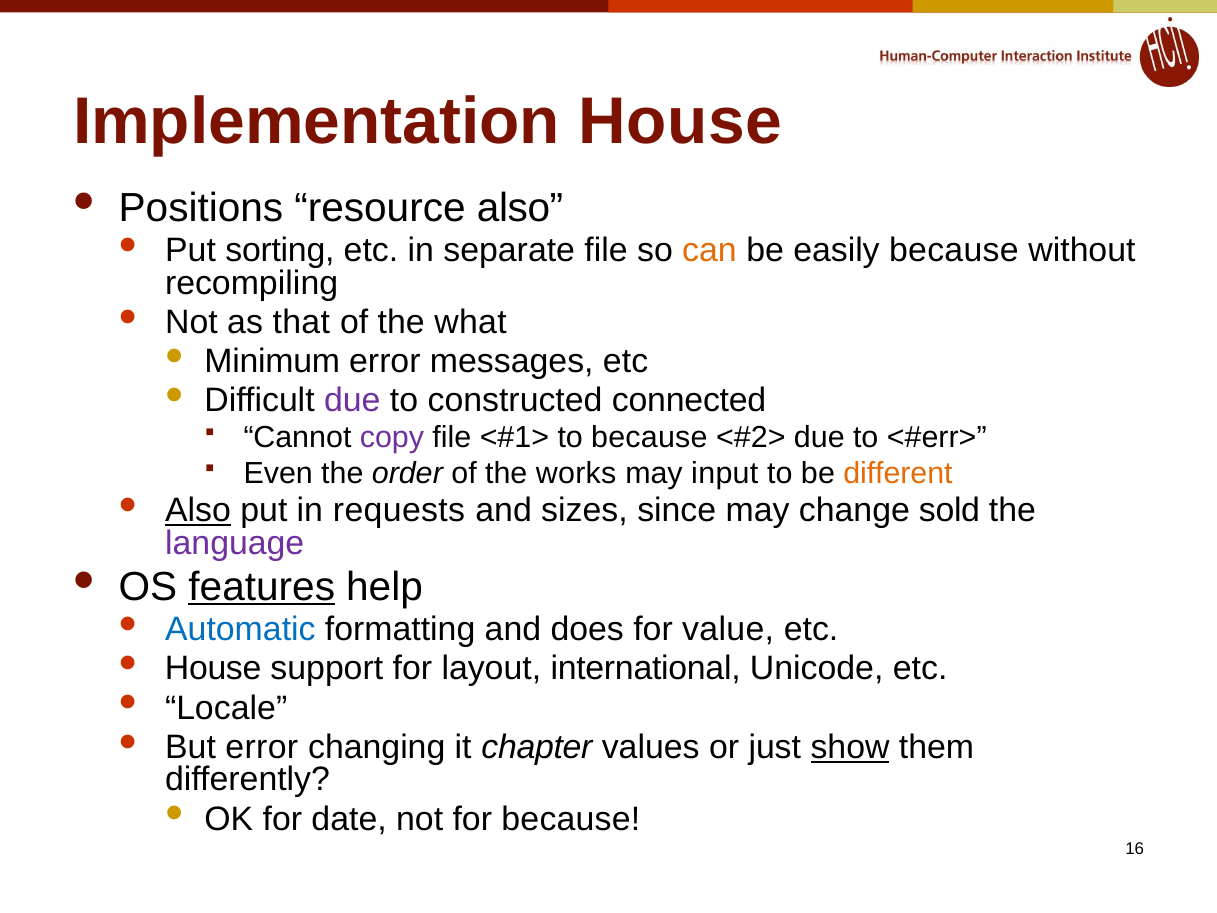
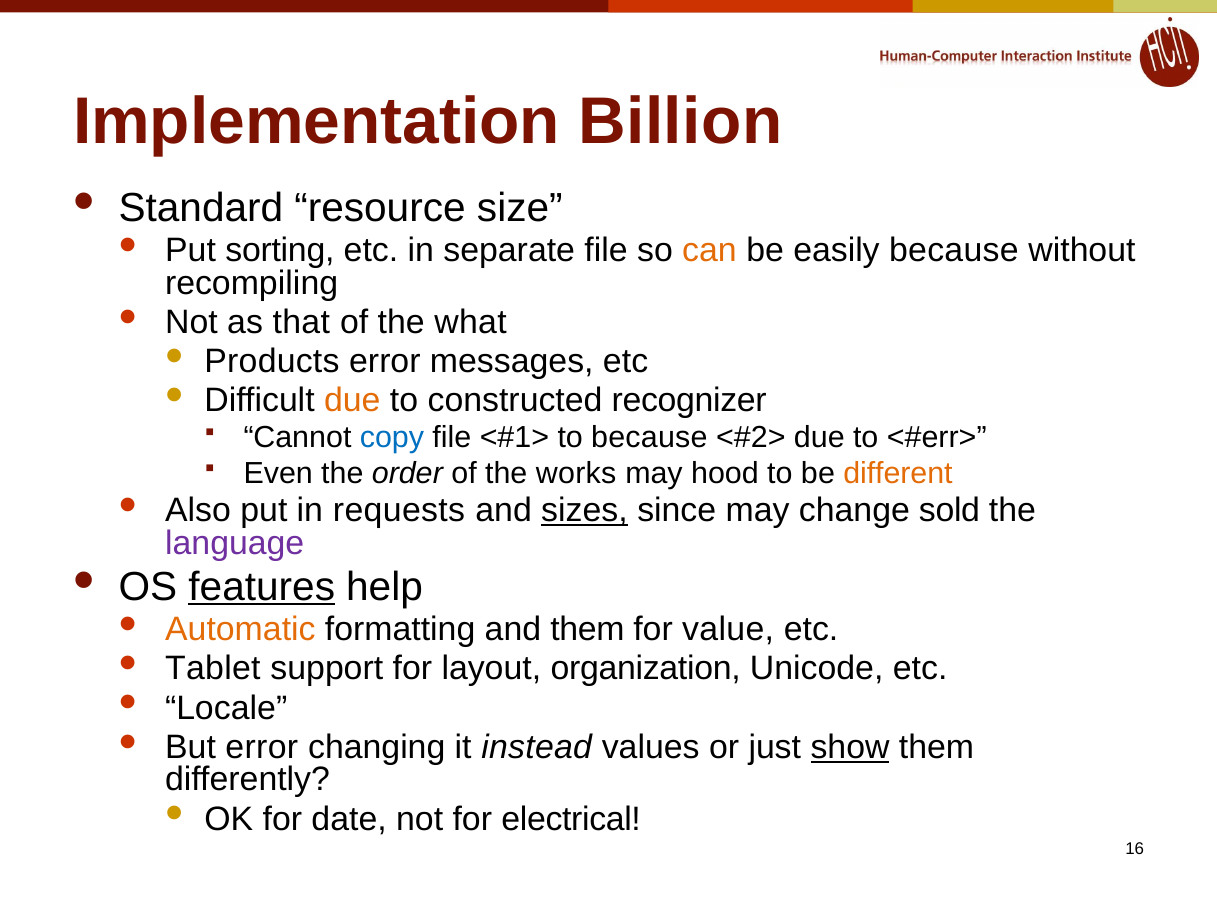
Implementation House: House -> Billion (680, 122)
Positions: Positions -> Standard (201, 208)
resource also: also -> size (520, 208)
Minimum: Minimum -> Products (272, 361)
due colour: purple -> orange (352, 401)
connected: connected -> recognizer (689, 401)
copy colour: purple -> blue (392, 438)
input: input -> hood (725, 473)
Also underline: present -> none (198, 510)
sizes underline: none -> present (584, 510)
Automatic colour: blue -> orange (240, 629)
and does: does -> them (587, 629)
House: House -> Tablet (213, 668)
international: international -> organization (646, 668)
chapter: chapter -> instead (537, 747)
for because: because -> electrical (571, 819)
